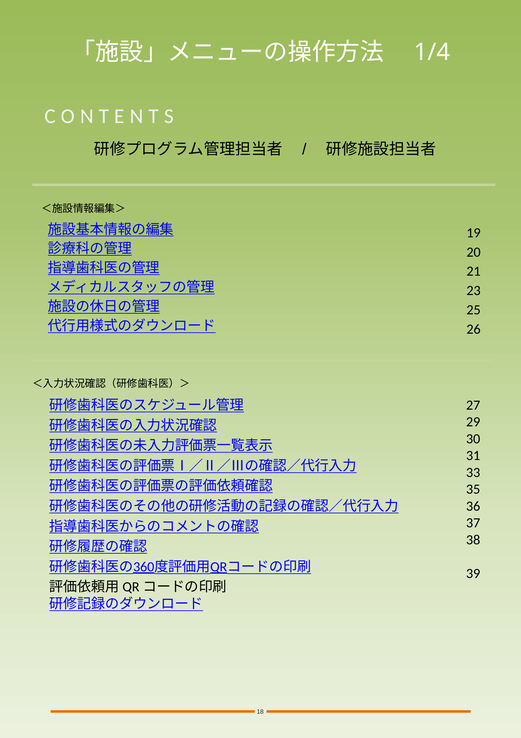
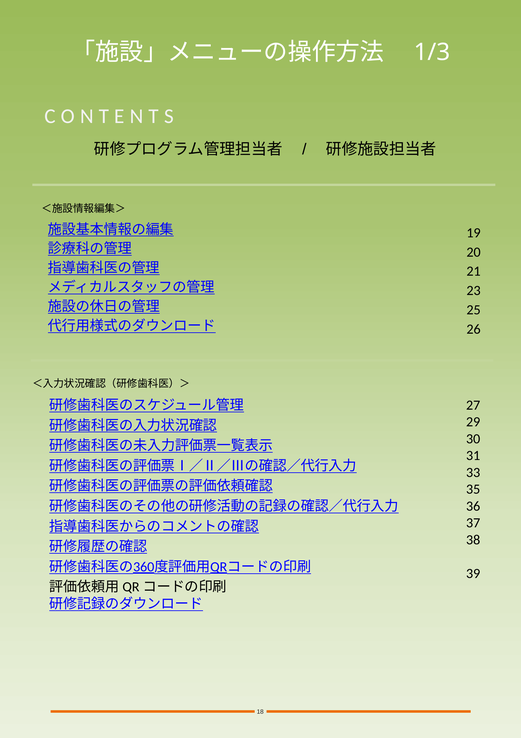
1/4: 1/4 -> 1/3 (432, 52)
